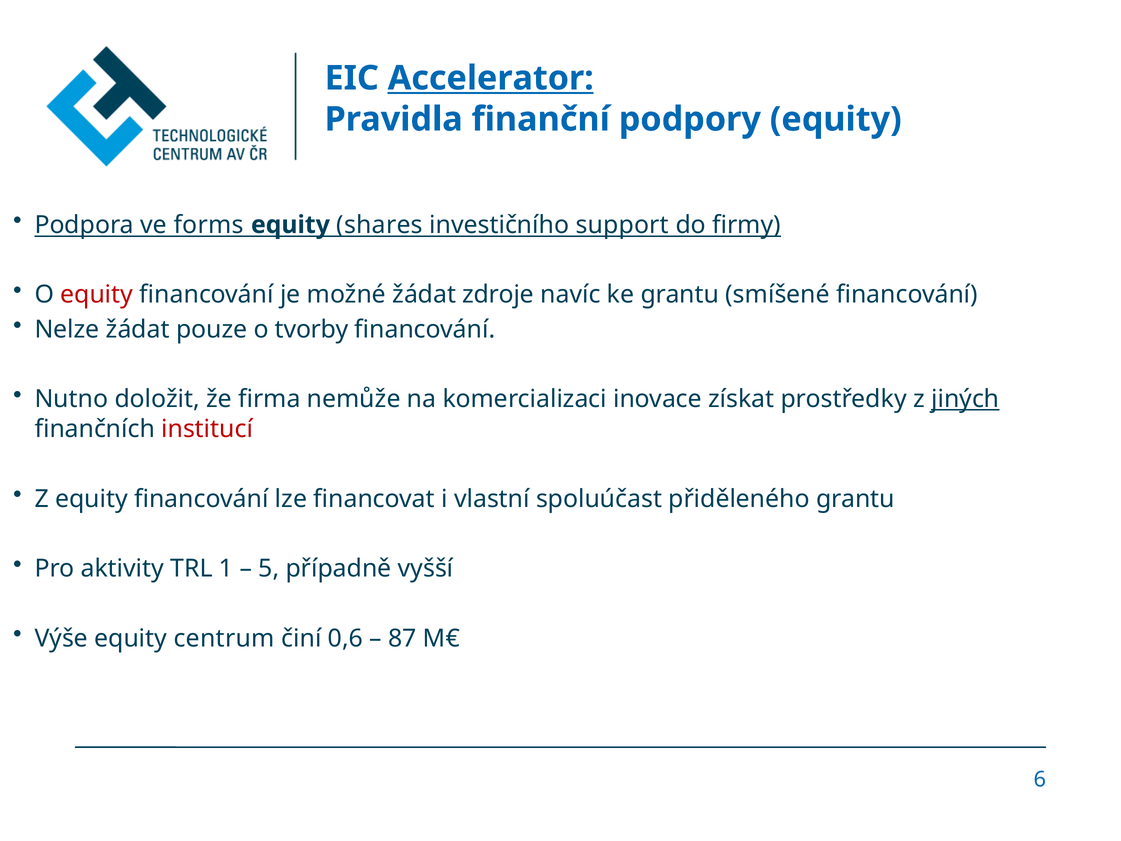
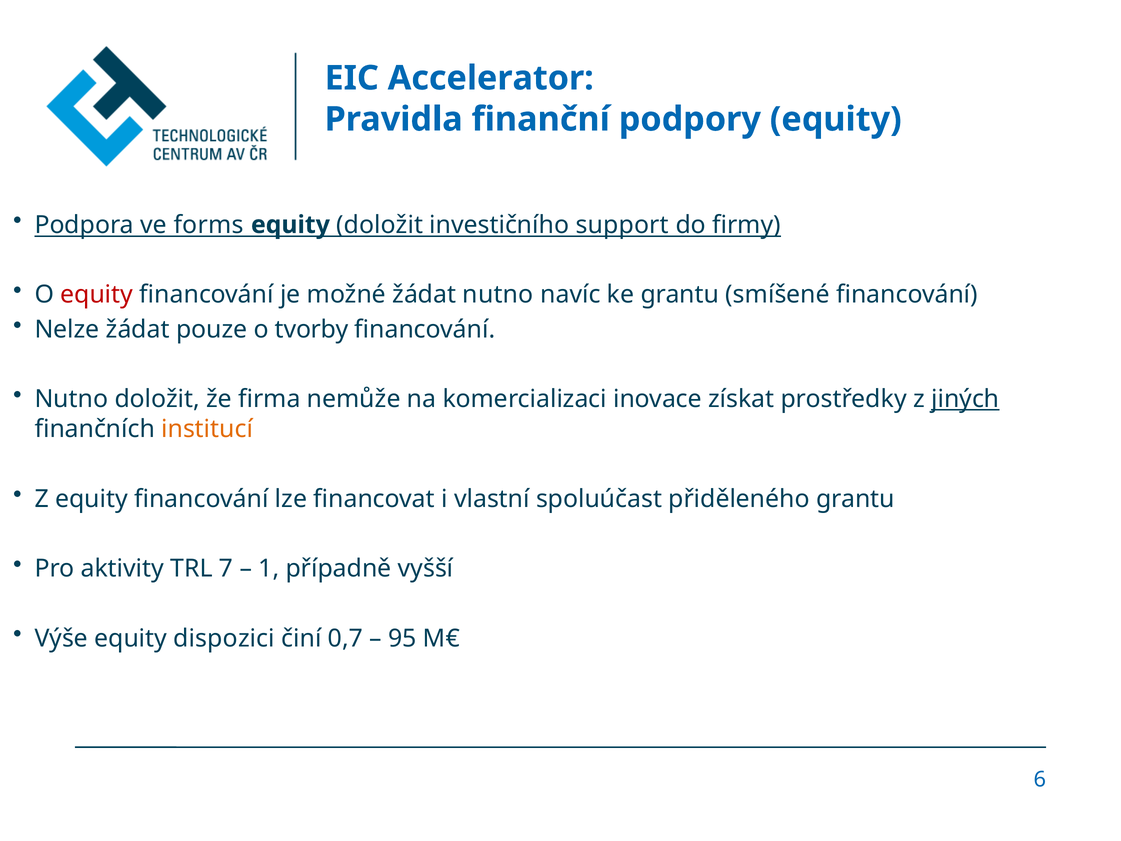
Accelerator underline: present -> none (491, 78)
equity shares: shares -> doložit (380, 225)
žádat zdroje: zdroje -> nutno (498, 294)
institucí colour: red -> orange (207, 429)
1: 1 -> 7 (226, 568)
5: 5 -> 1 (269, 568)
centrum: centrum -> dispozici (224, 638)
0,6: 0,6 -> 0,7 (345, 638)
87: 87 -> 95 (402, 638)
